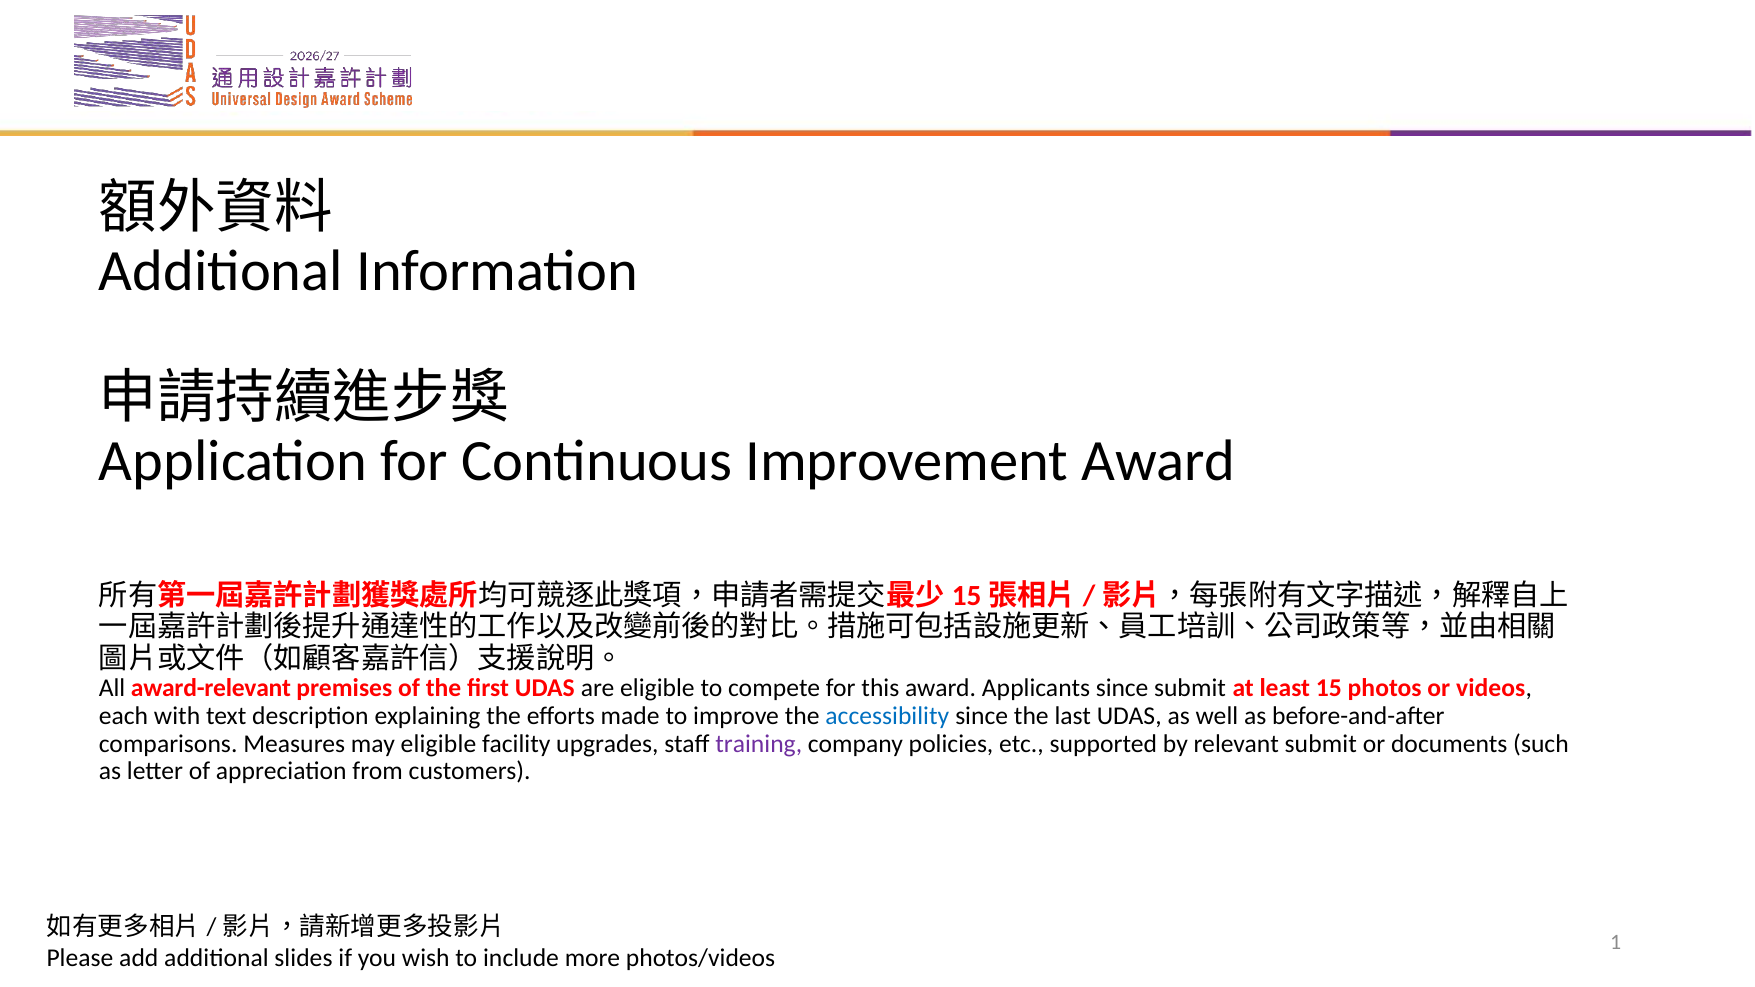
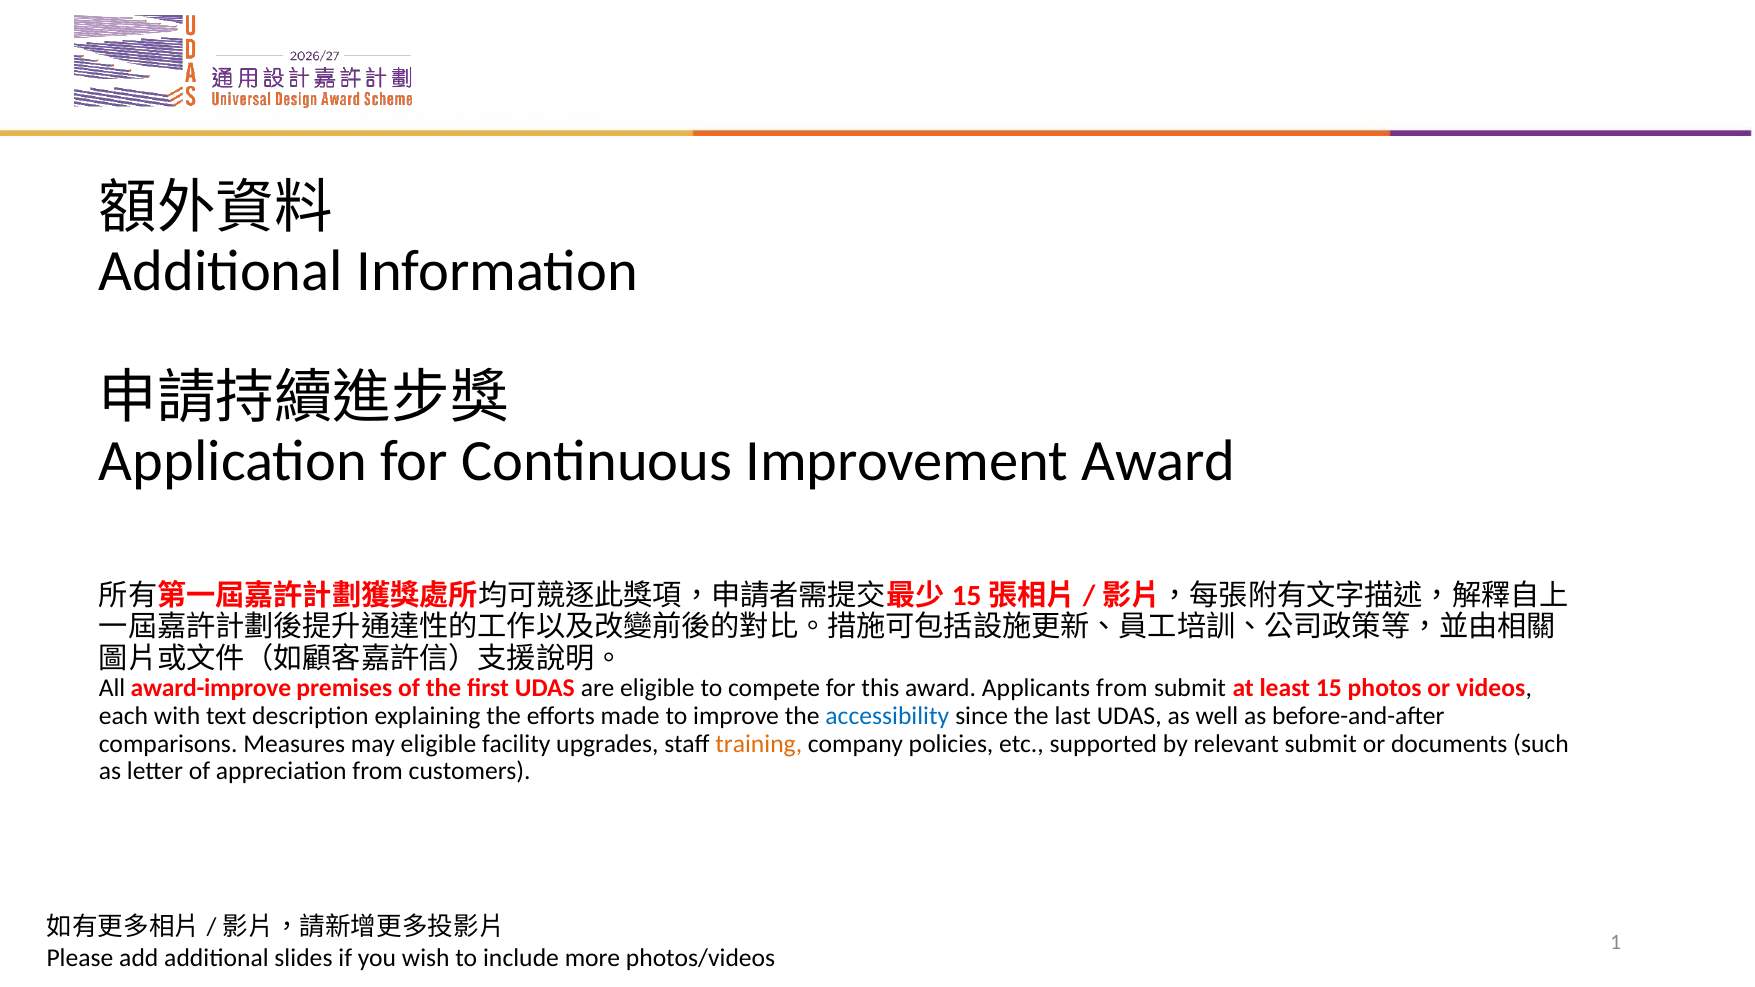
award-relevant: award-relevant -> award-improve (211, 688)
Applicants since: since -> from (1122, 688)
training colour: purple -> orange (759, 744)
